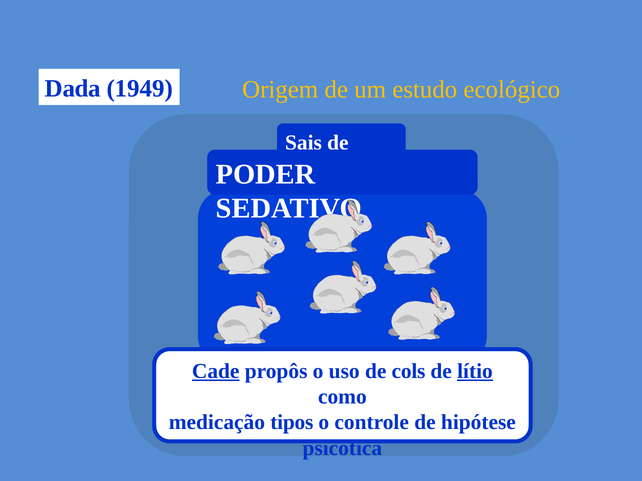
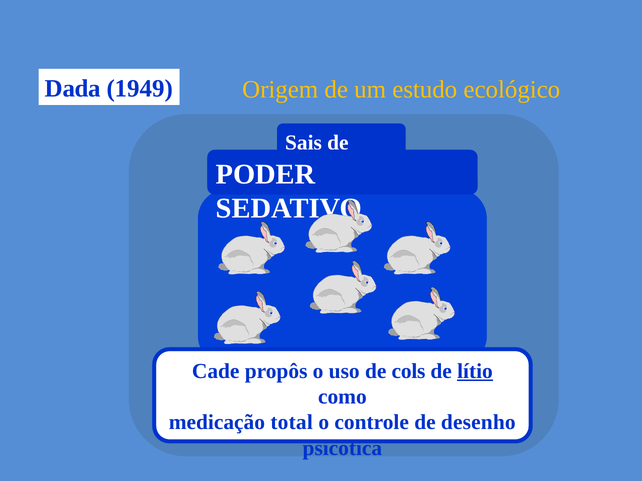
Cade underline: present -> none (216, 371)
tipos: tipos -> total (292, 423)
hipótese: hipótese -> desenho (478, 423)
